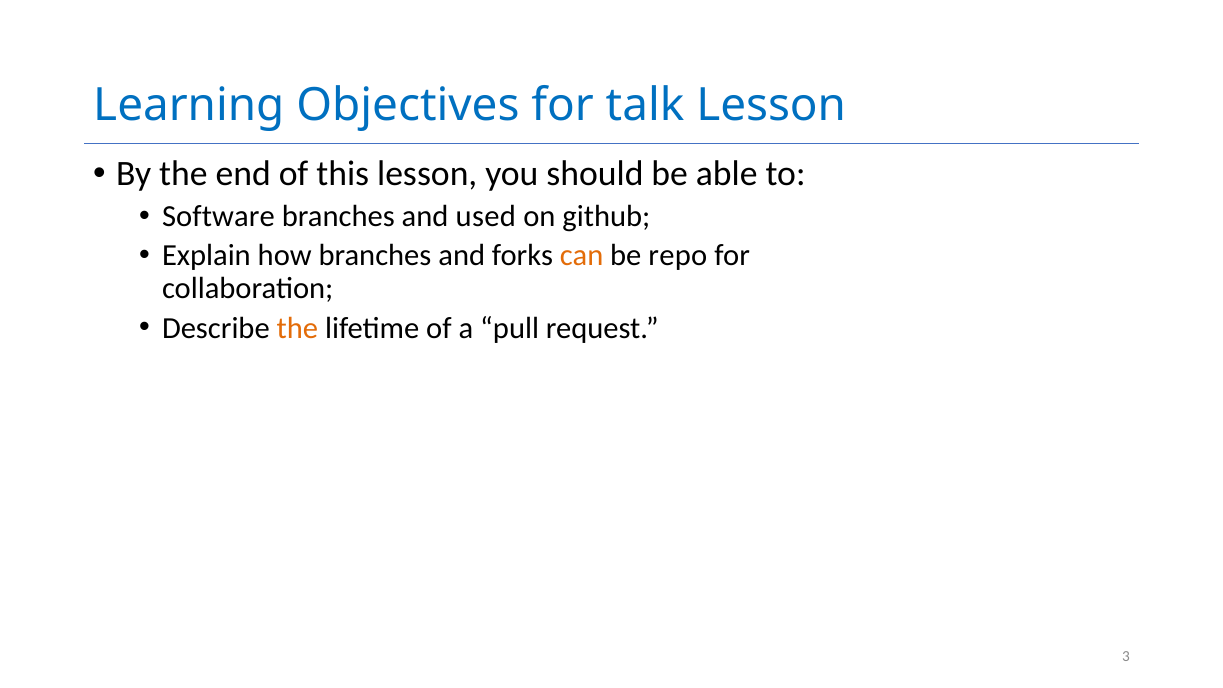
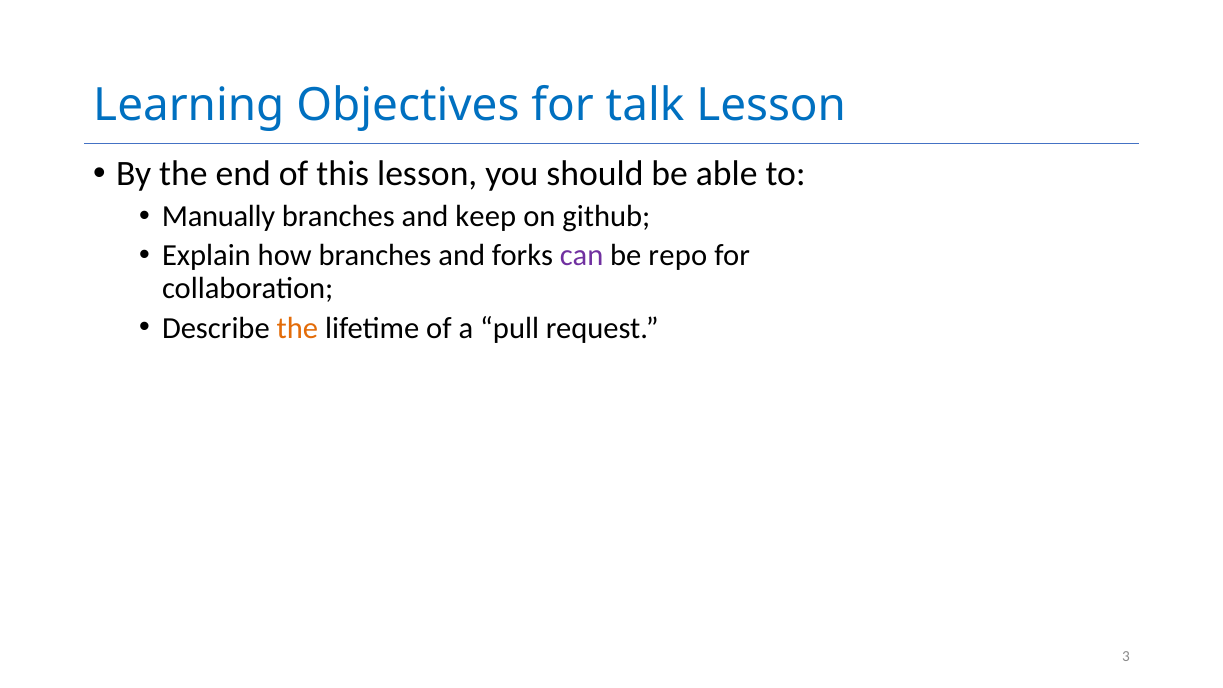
Software: Software -> Manually (219, 216)
used: used -> keep (486, 216)
can colour: orange -> purple (582, 256)
